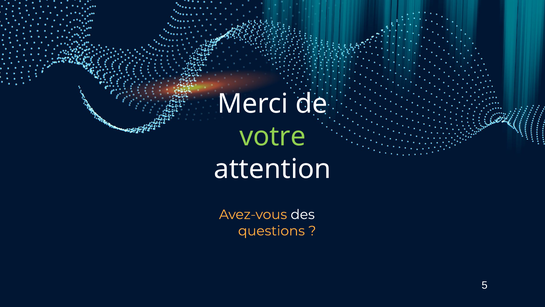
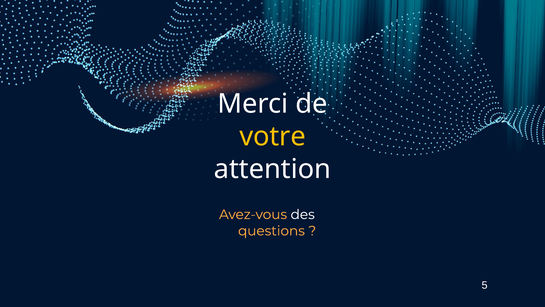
votre colour: light green -> yellow (273, 136)
